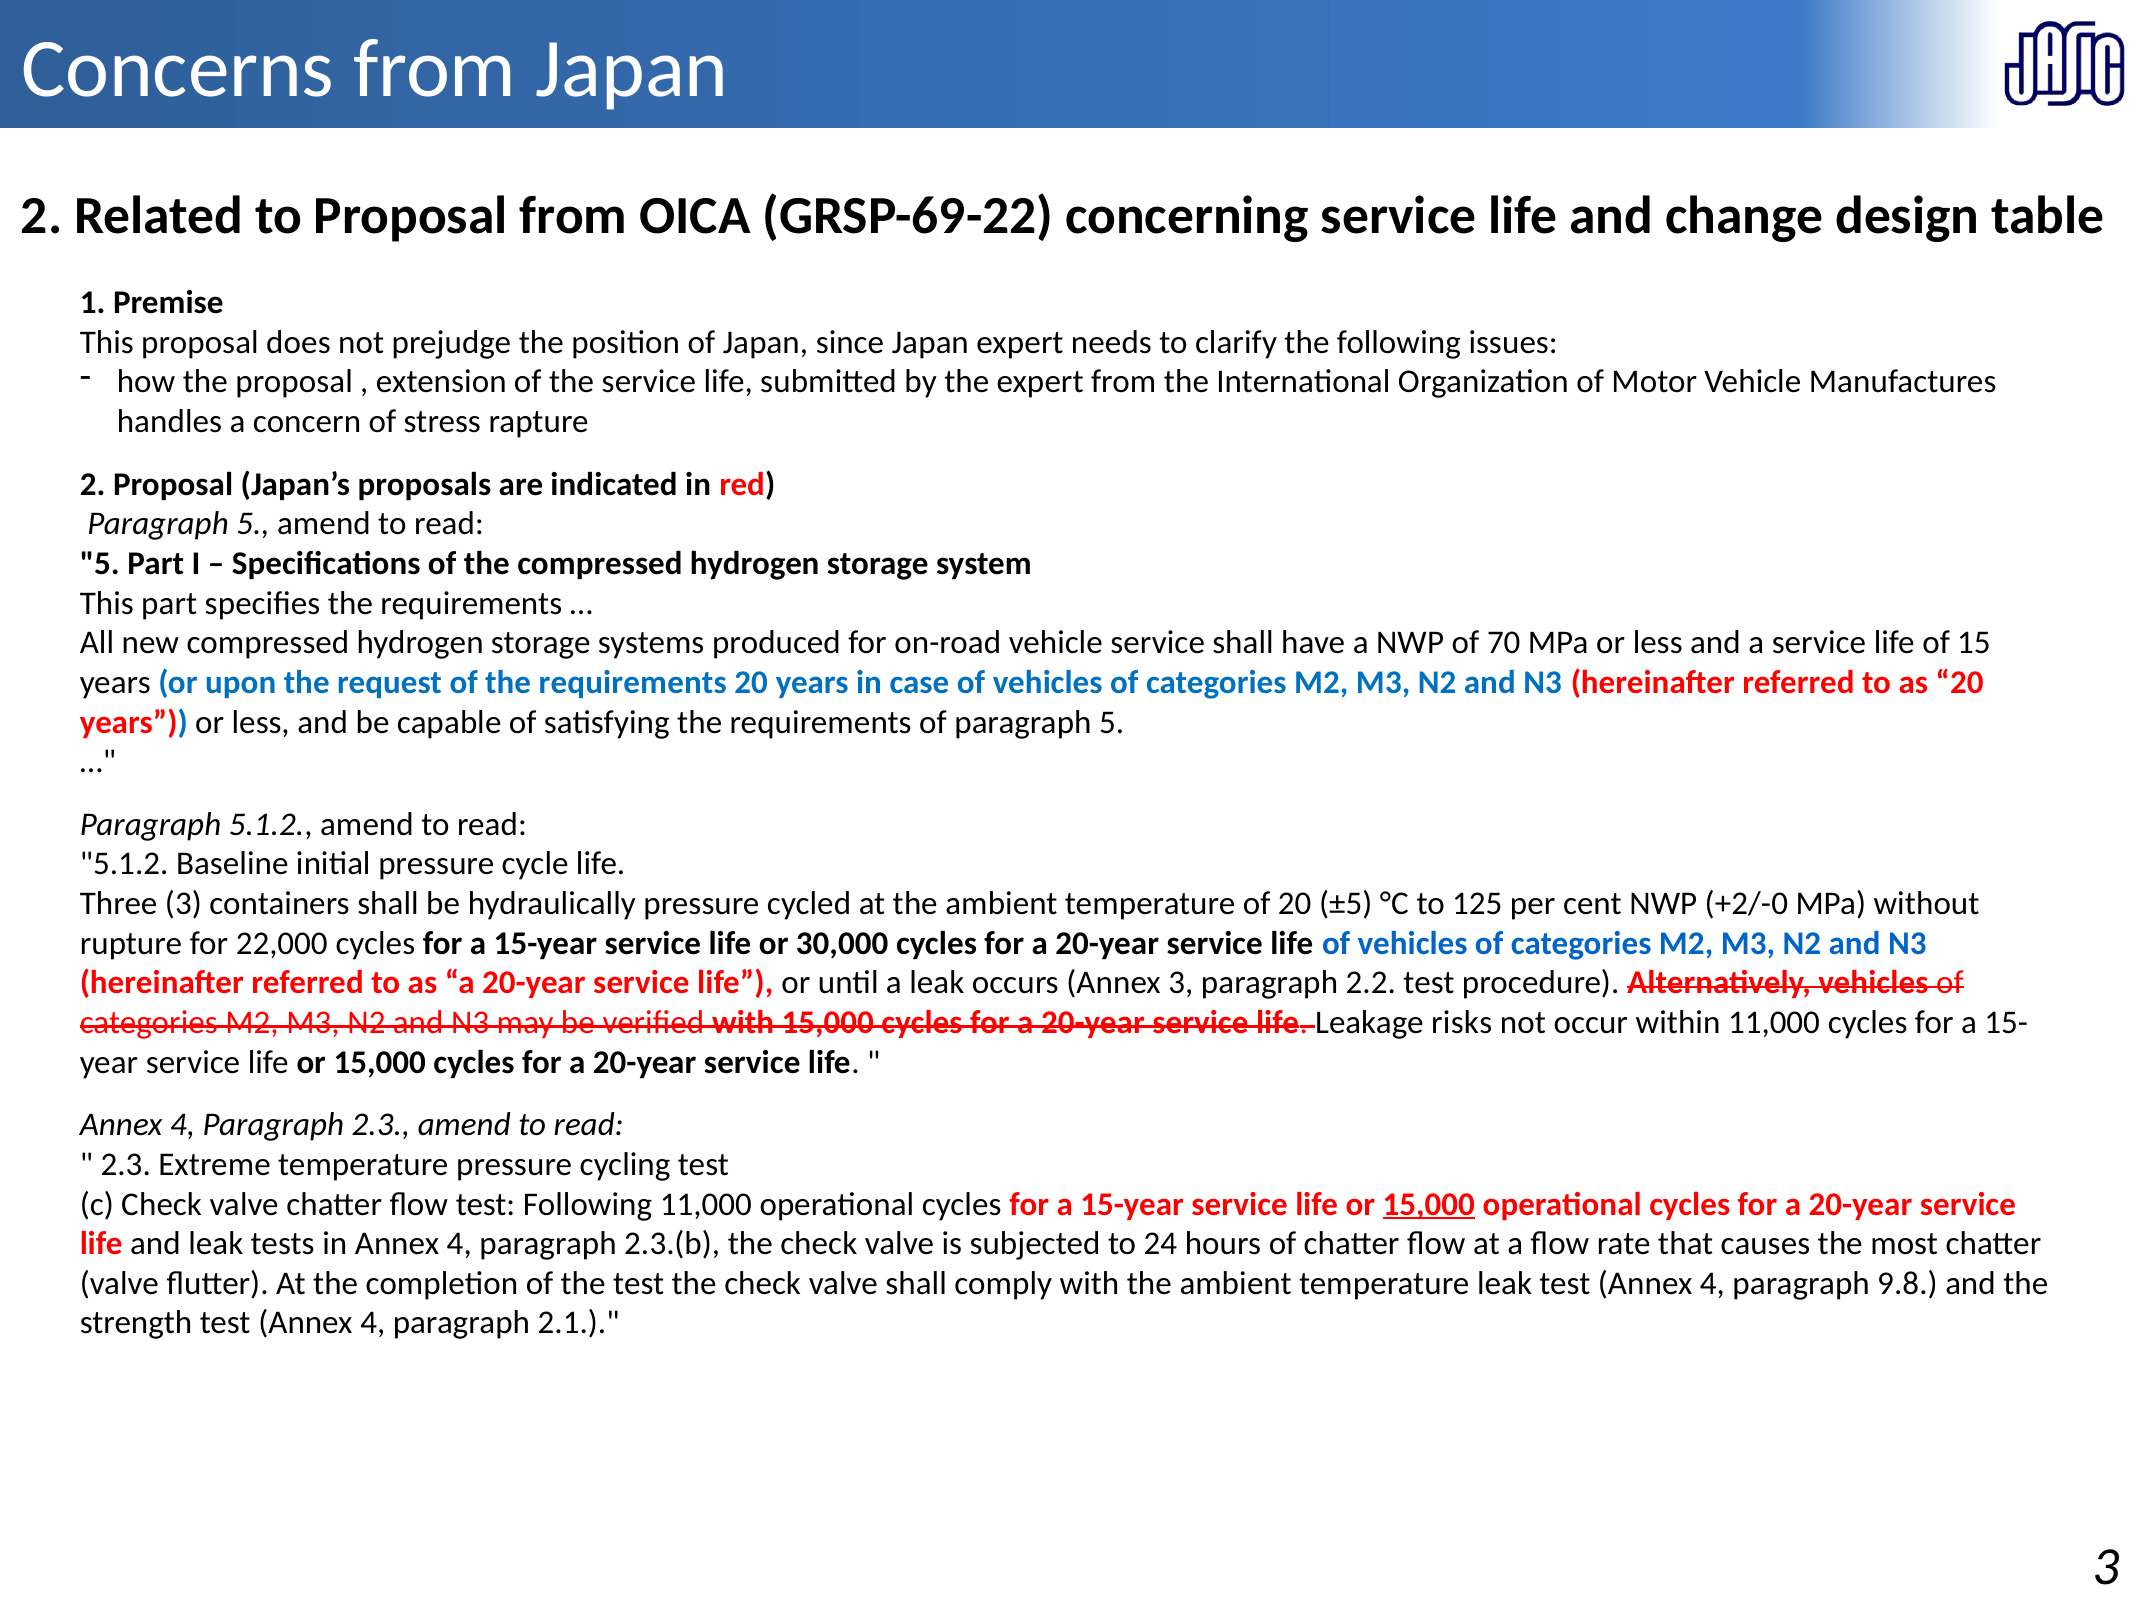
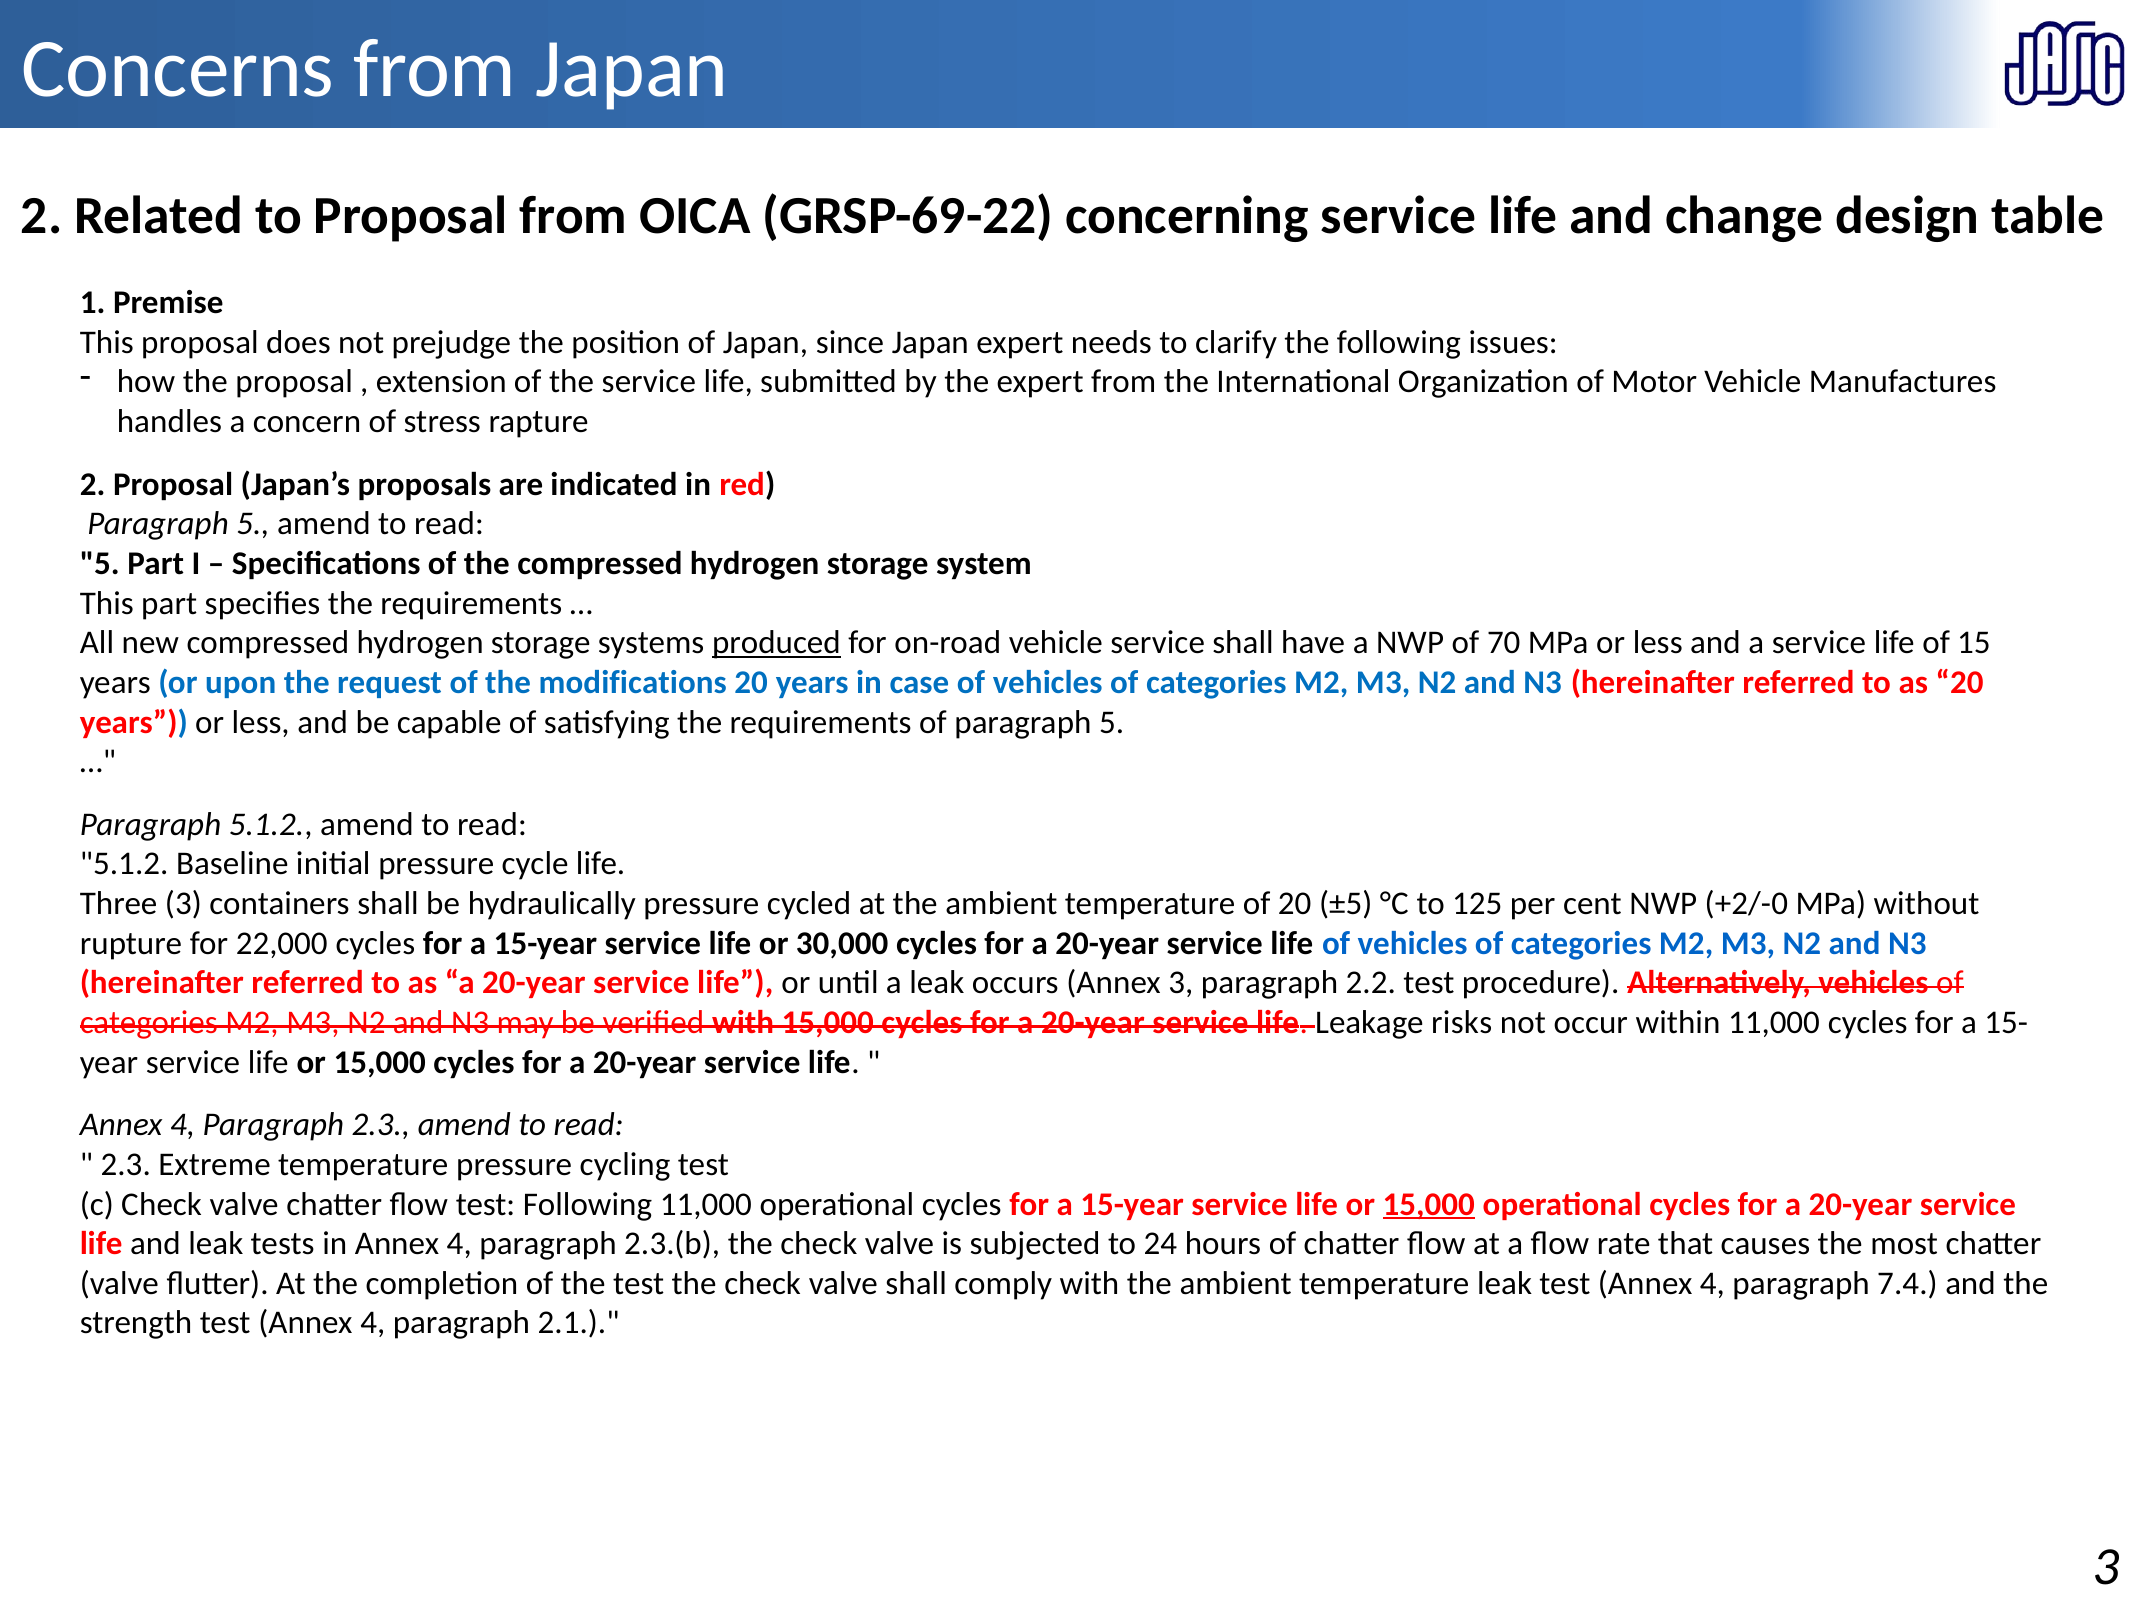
produced underline: none -> present (776, 643)
of the requirements: requirements -> modifications (633, 682)
9.8: 9.8 -> 7.4 (1907, 1283)
